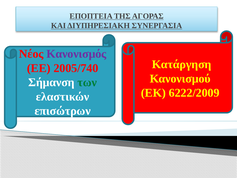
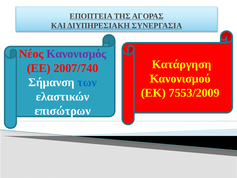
2005/740: 2005/740 -> 2007/740 (76, 68)
των colour: green -> blue (87, 82)
6222/2009: 6222/2009 -> 7553/2009 (194, 93)
